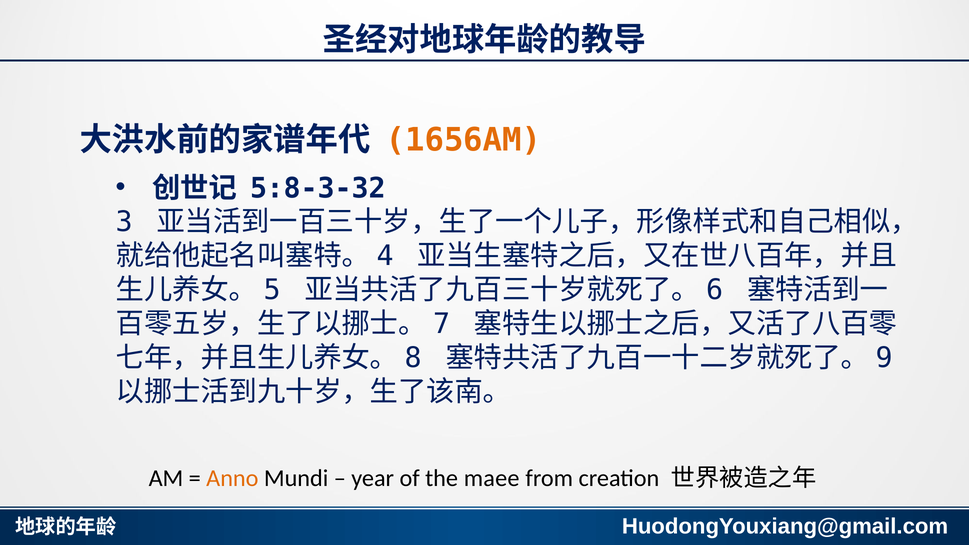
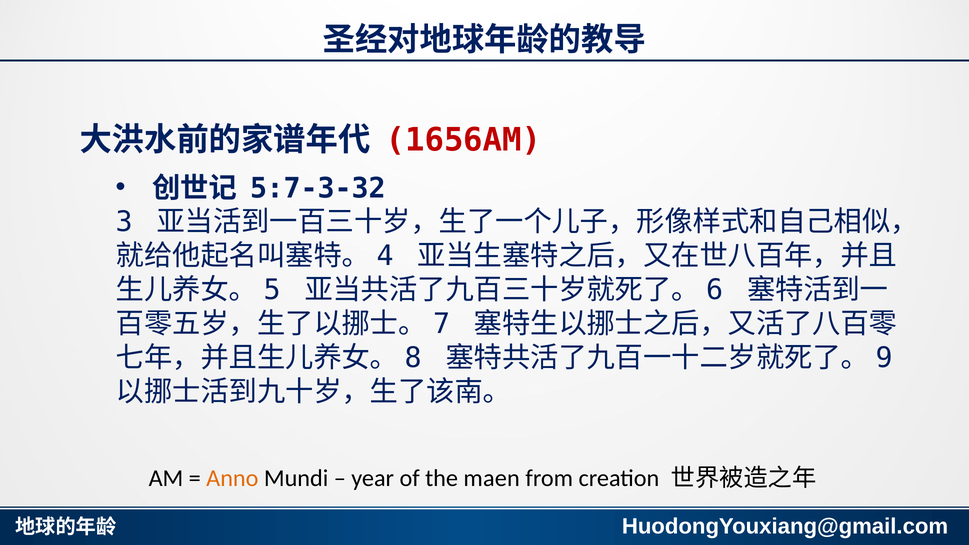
1656AM colour: orange -> red (463, 140)
5:8-3-32: 5:8-3-32 -> 5:7-3-32 (318, 188)
maee: maee -> maen (492, 479)
